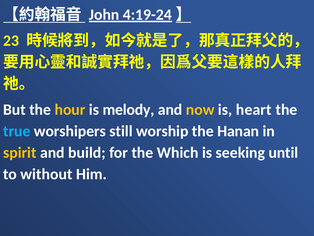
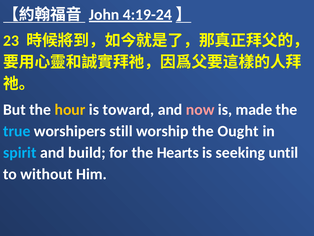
melody: melody -> toward (128, 109)
now colour: yellow -> pink (200, 109)
heart: heart -> made (254, 109)
Hanan: Hanan -> Ought (238, 131)
spirit colour: yellow -> light blue (20, 152)
Which: Which -> Hearts (178, 152)
